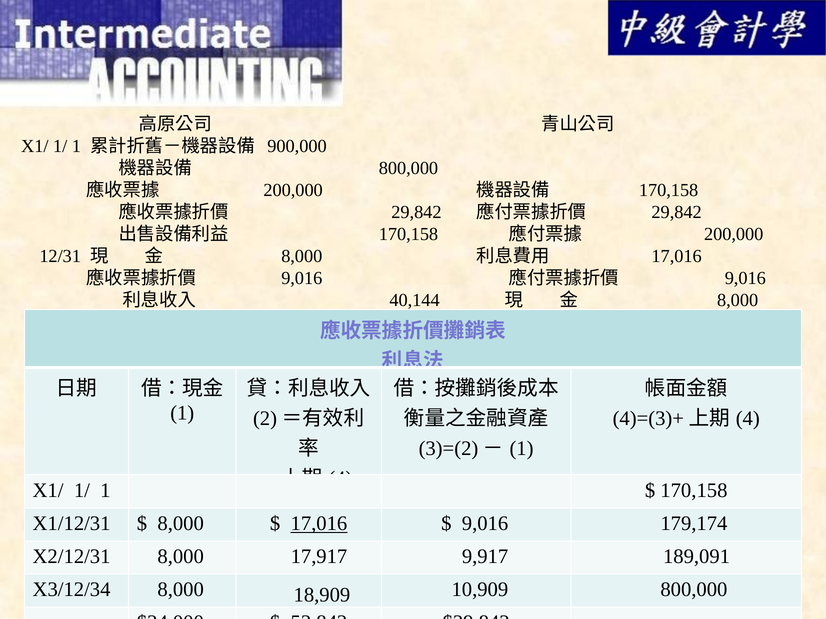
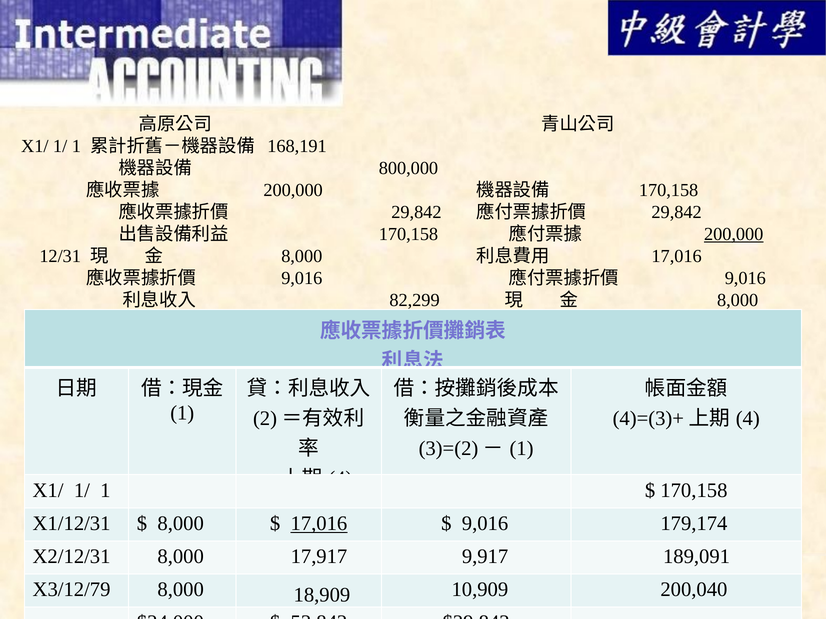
900,000: 900,000 -> 168,191 (297, 146)
200,000 underline: none -> present (734, 234)
40,144: 40,144 -> 82,299 (415, 301)
X3/12/34: X3/12/34 -> X3/12/79 (72, 590)
10,909 800,000: 800,000 -> 200,040 (694, 590)
